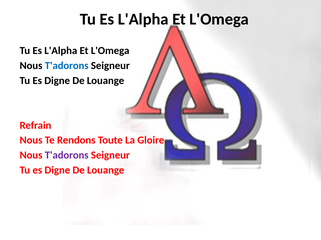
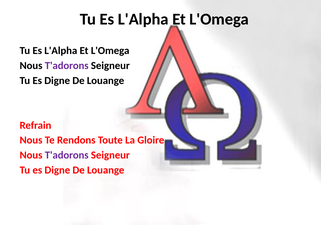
T'adorons colour: blue -> purple (67, 66)
